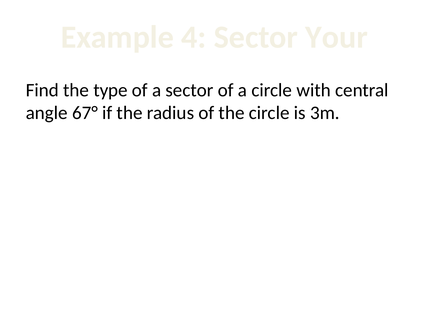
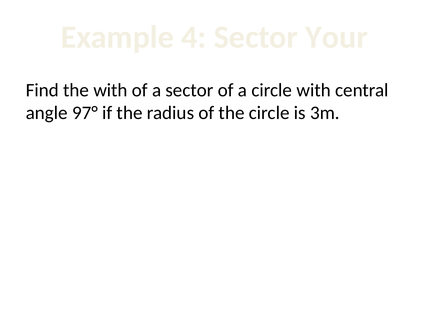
the type: type -> with (111, 90)
67°: 67° -> 97° (85, 113)
